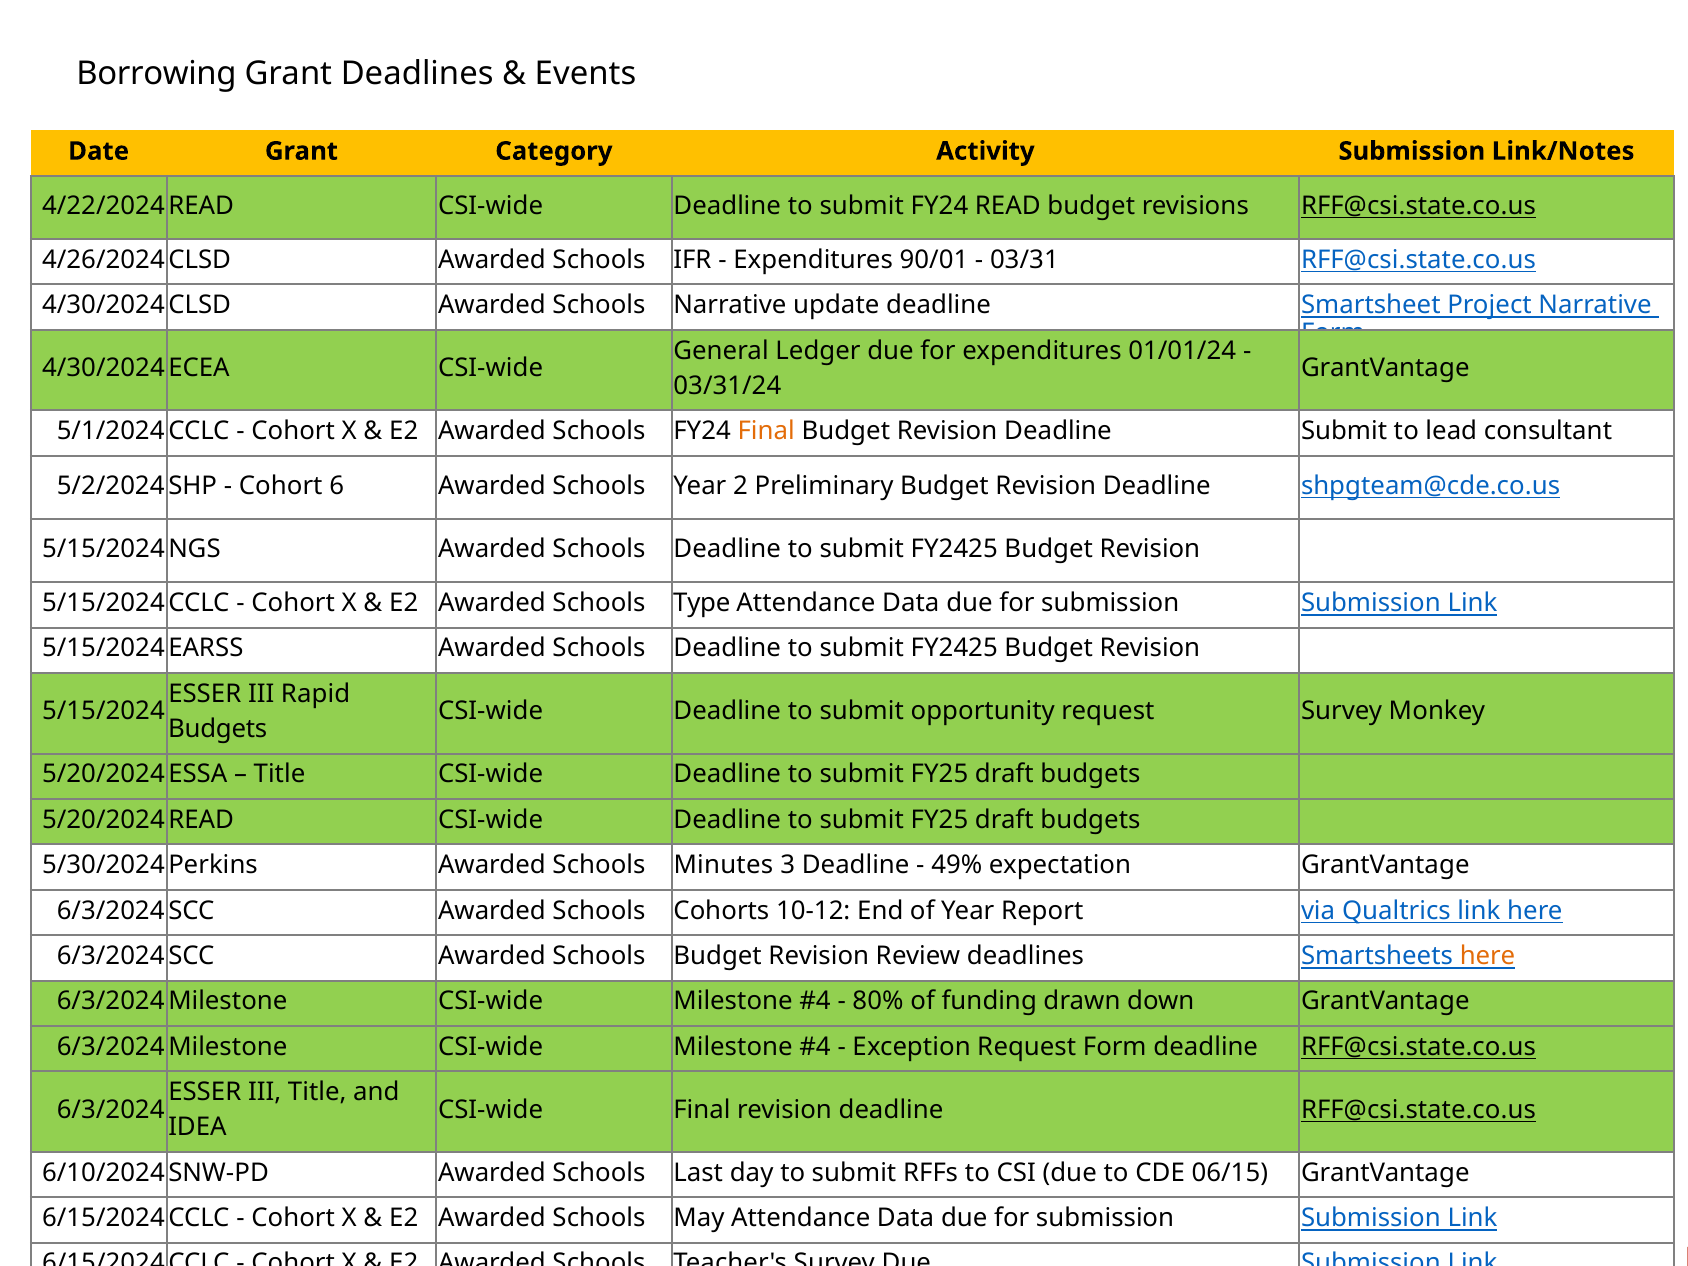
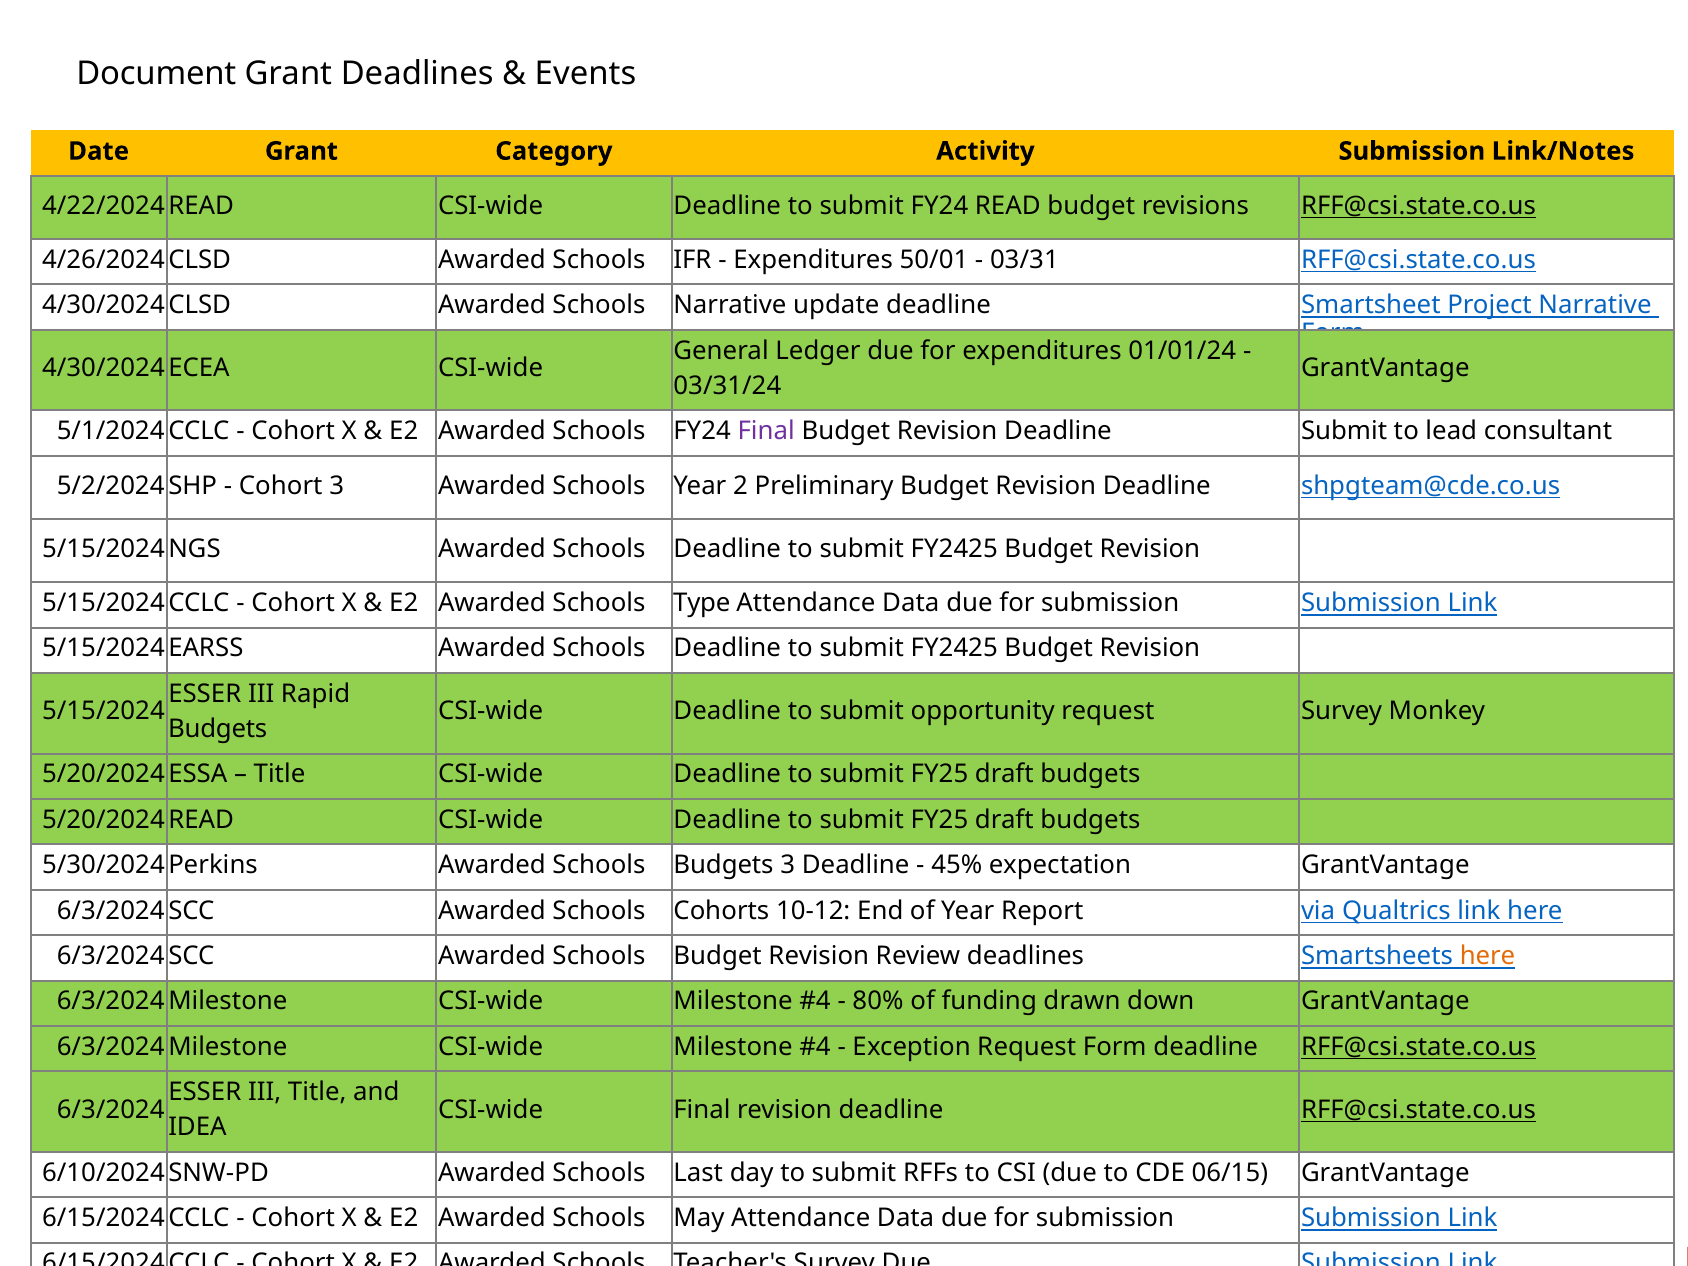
Borrowing: Borrowing -> Document (156, 73)
90/01: 90/01 -> 50/01 (934, 260)
Final colour: orange -> purple (766, 431)
Cohort 6: 6 -> 3 (337, 486)
Schools Minutes: Minutes -> Budgets (724, 865)
49%: 49% -> 45% (957, 865)
